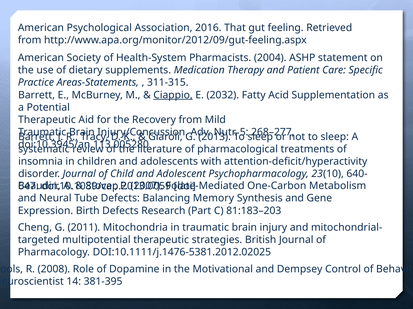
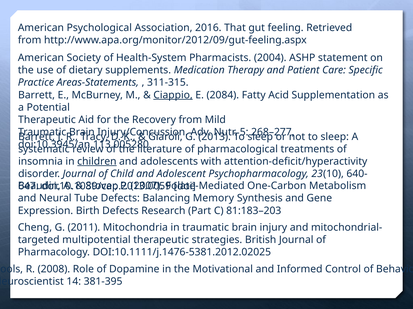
2032: 2032 -> 2084 (223, 95)
children underline: none -> present (97, 162)
Dempsey: Dempsey -> Informed (300, 270)
